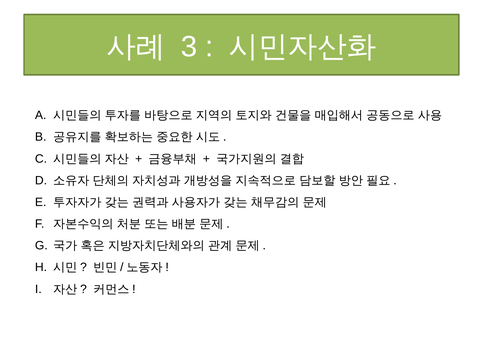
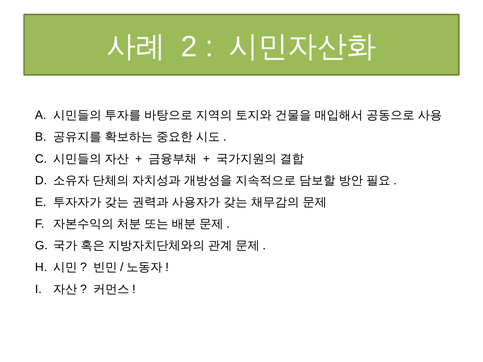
3: 3 -> 2 (189, 47)
